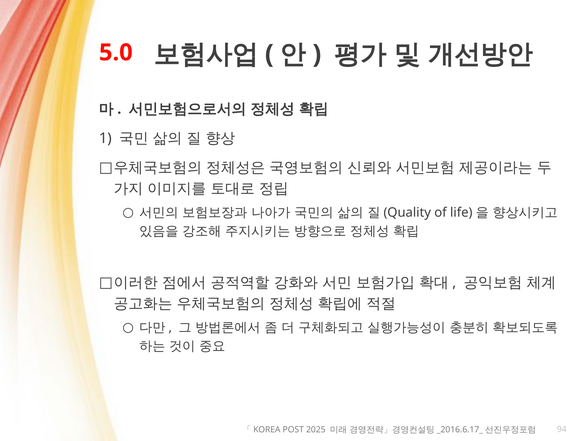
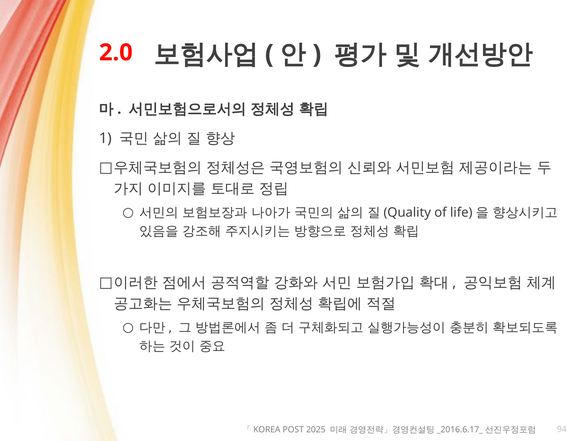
5.0: 5.0 -> 2.0 (116, 53)
